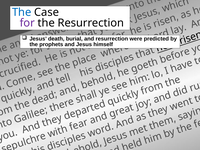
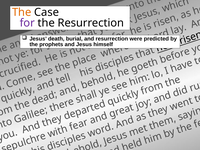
The colour: blue -> orange (22, 12)
